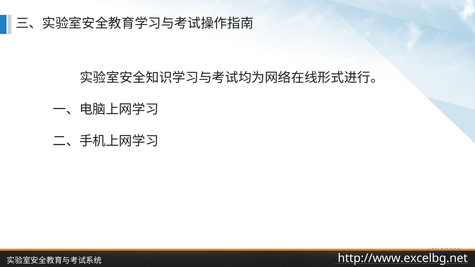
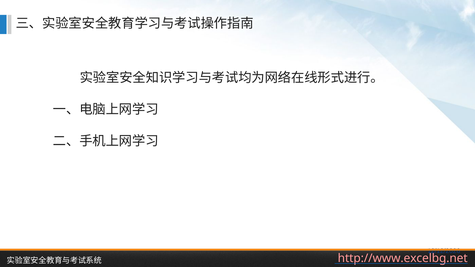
http://www.excelbg.net colour: white -> pink (403, 258)
